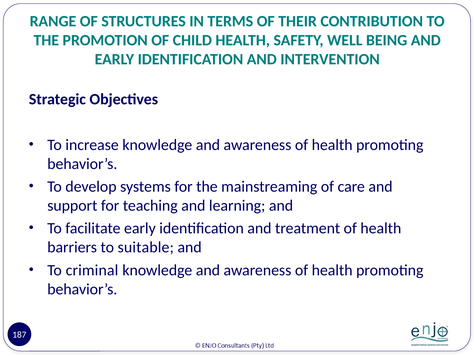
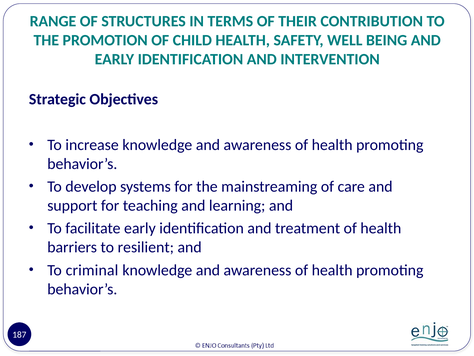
suitable: suitable -> resilient (146, 247)
